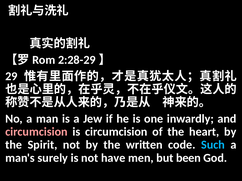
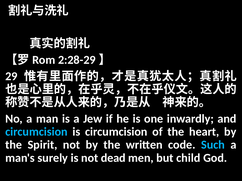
circumcision colour: pink -> light blue (36, 132)
have: have -> dead (113, 158)
been: been -> child (188, 158)
